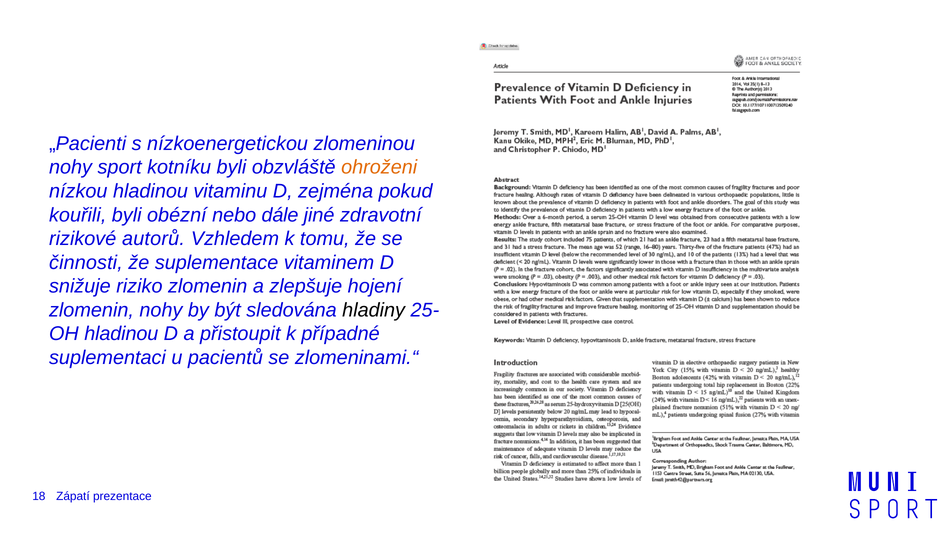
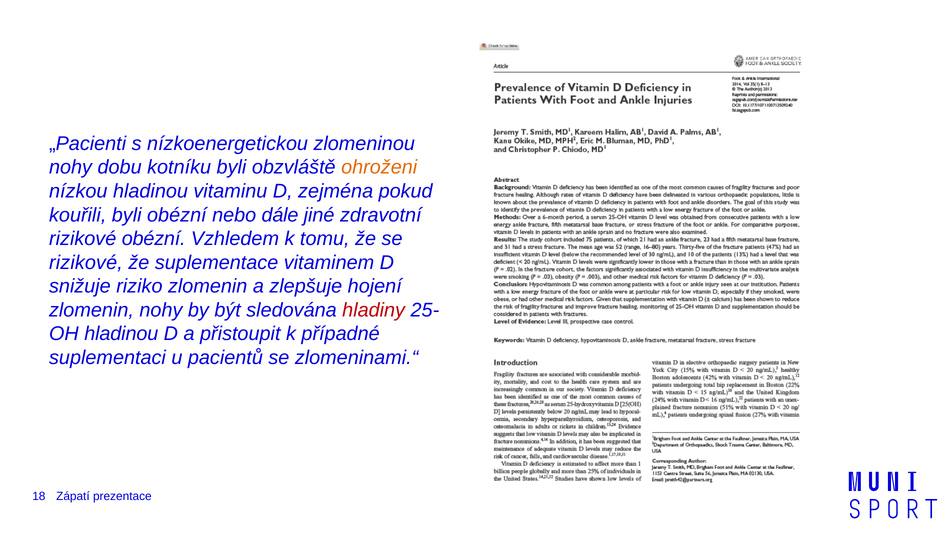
sport: sport -> dobu (120, 167)
rizikové autorů: autorů -> obézní (154, 239)
činnosti: činnosti -> rizikové (86, 263)
hladiny colour: black -> red (374, 310)
